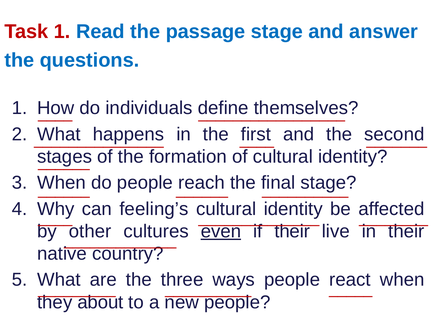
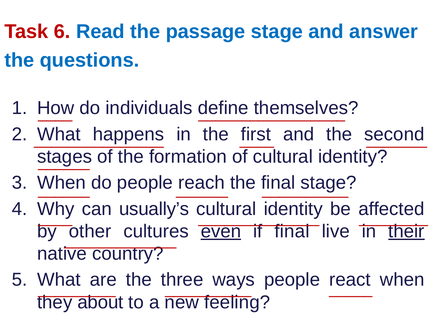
Task 1: 1 -> 6 (62, 32)
feeling’s: feeling’s -> usually’s (154, 209)
if their: their -> final (292, 231)
their underline: none -> present (406, 231)
new people: people -> feeling (237, 302)
